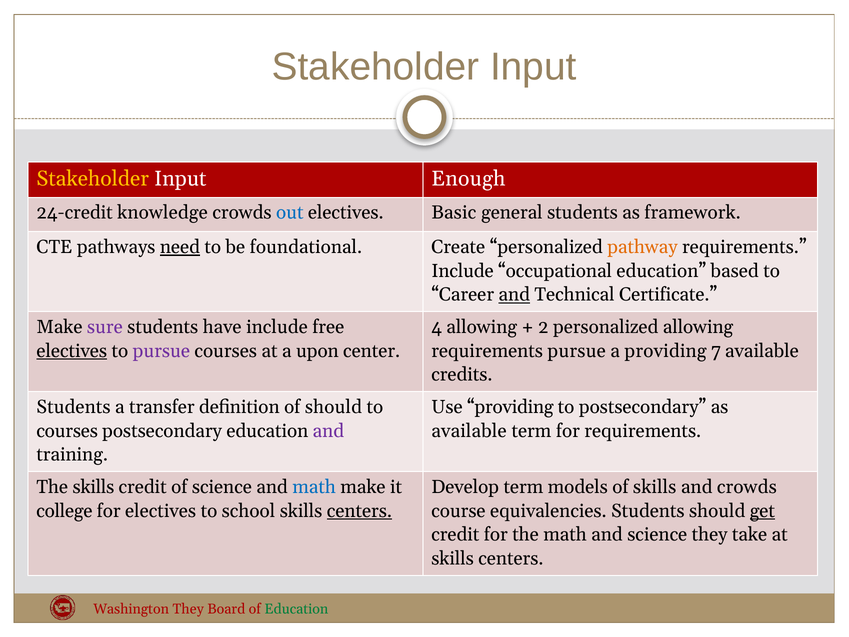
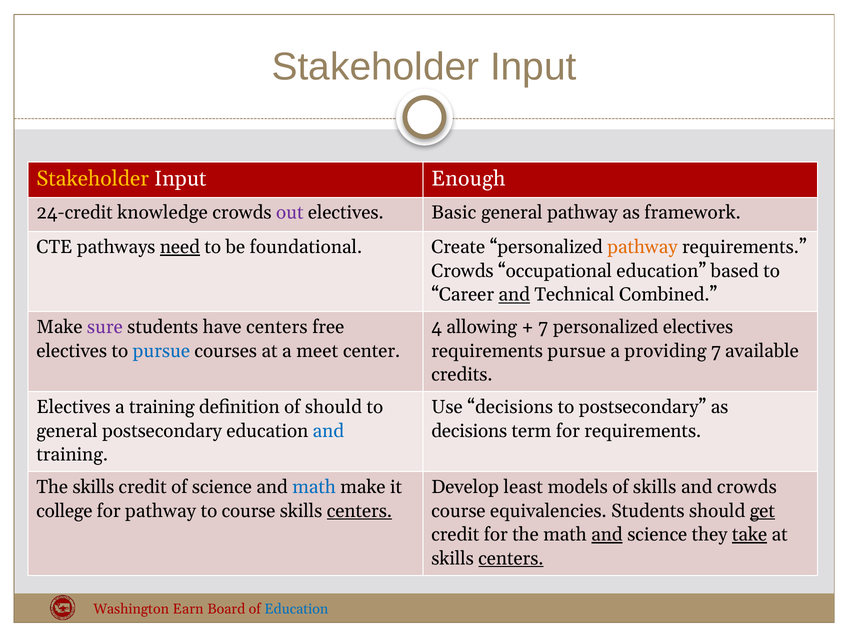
out colour: blue -> purple (290, 213)
general students: students -> pathway (582, 213)
Include: Include -> Crowds (462, 271)
Certificate: Certificate -> Combined (668, 295)
have include: include -> centers (277, 327)
2: 2 -> 7 (543, 327)
personalized allowing: allowing -> electives (698, 327)
electives underline: present -> none (72, 351)
pursue colour: purple -> blue (161, 351)
upon: upon -> meet (317, 351)
Students: Students -> Electives (74, 407)
a transfer: transfer -> training (162, 407)
Use providing: providing -> decisions (510, 407)
courses: courses -> general (67, 431)
and colour: purple -> blue (328, 431)
available: available -> decisions (469, 431)
Develop term: term -> least (523, 487)
for electives: electives -> pathway (161, 511)
to school: school -> course (249, 511)
and underline: none -> present (607, 534)
take underline: none -> present (750, 534)
centers underline: none -> present (511, 558)
Washington They: They -> Earn (188, 609)
Education colour: green -> blue (296, 609)
